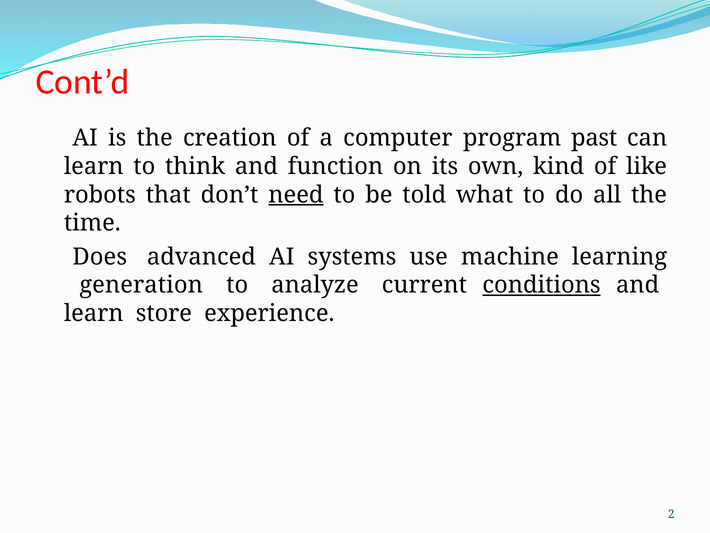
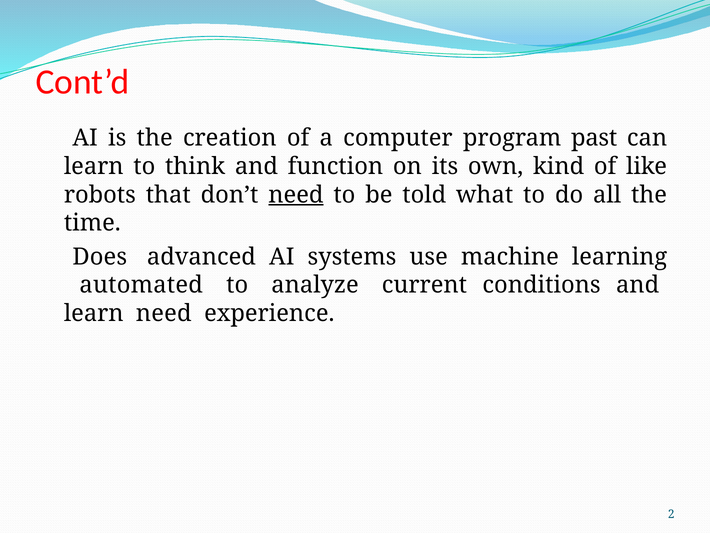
generation: generation -> automated (141, 285)
conditions underline: present -> none (542, 285)
learn store: store -> need (164, 313)
